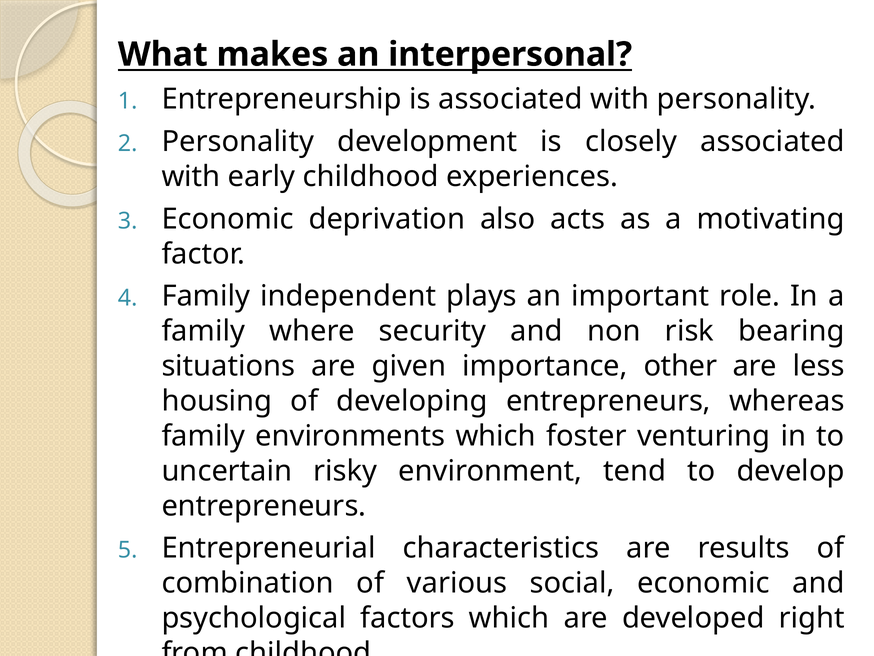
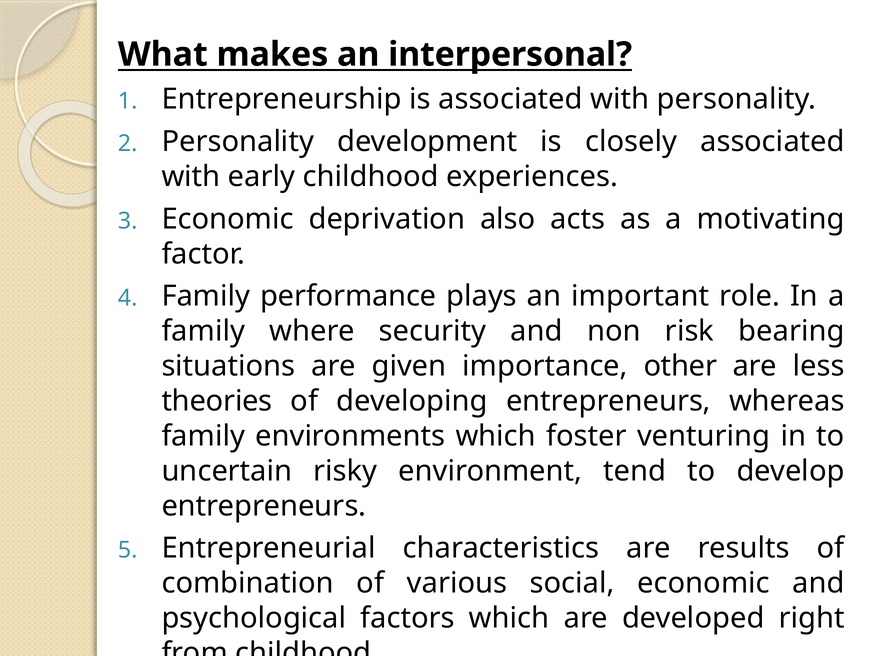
independent: independent -> performance (348, 296)
housing: housing -> theories (217, 401)
